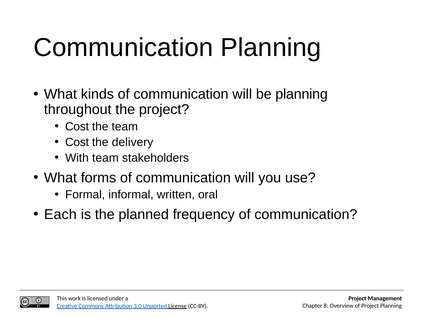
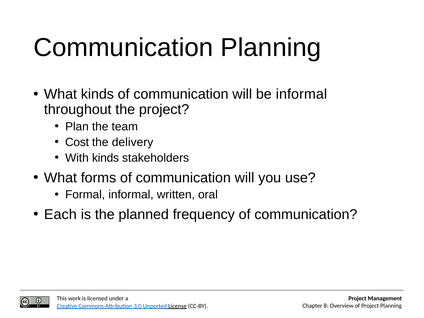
be planning: planning -> informal (301, 94)
Cost: Cost -> Plan (77, 127)
With team: team -> kinds (106, 158)
